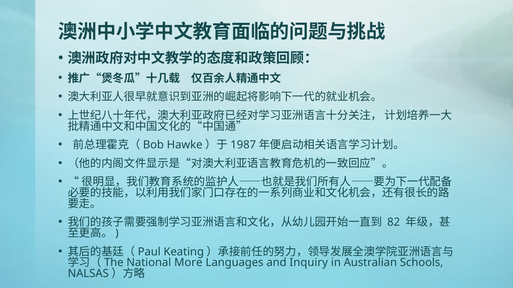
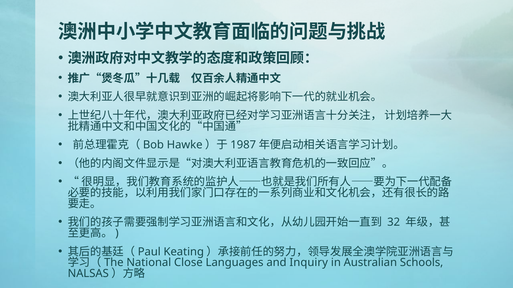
82: 82 -> 32 (394, 223)
More: More -> Close (188, 263)
